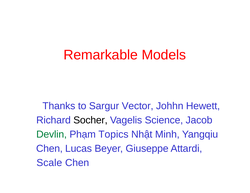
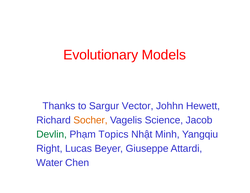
Remarkable: Remarkable -> Evolutionary (101, 55)
Socher colour: black -> orange (90, 120)
Chen: Chen -> Right (49, 149)
Scale: Scale -> Water (49, 163)
